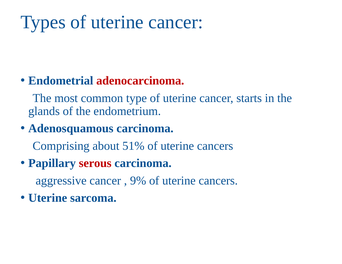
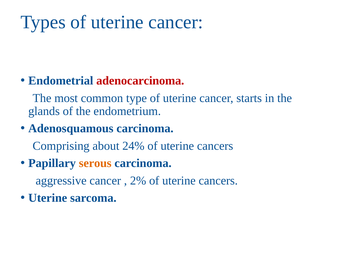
51%: 51% -> 24% (133, 146)
serous colour: red -> orange (95, 163)
9%: 9% -> 2% (138, 181)
